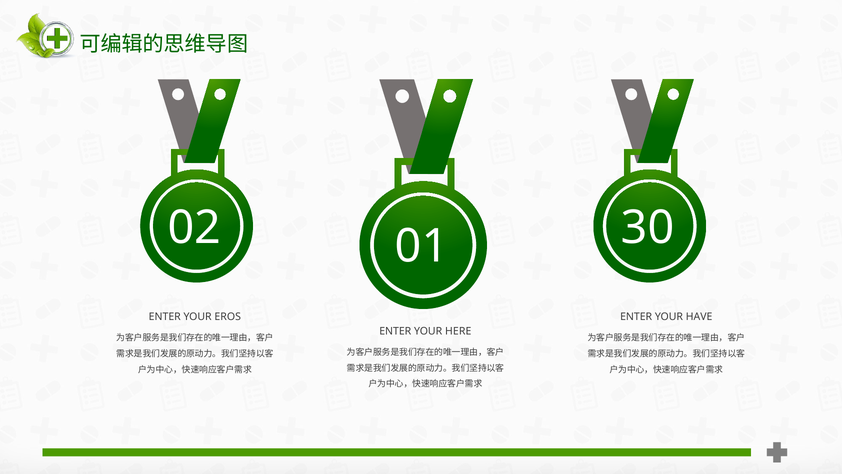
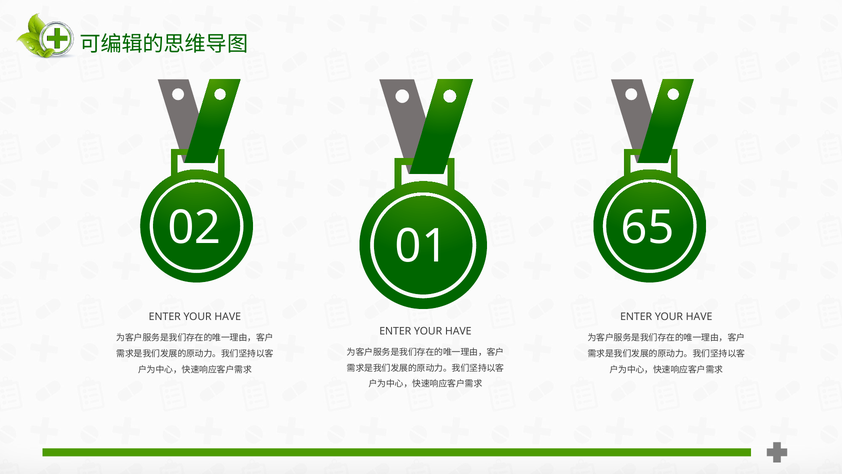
30: 30 -> 65 (648, 228)
EROS: EROS -> HAVE (228, 317)
HERE: HERE -> HAVE (458, 331)
